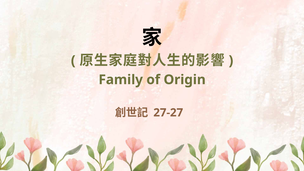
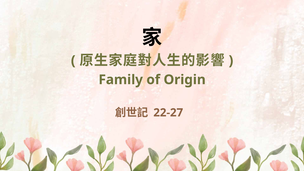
27-27: 27-27 -> 22-27 (168, 113)
